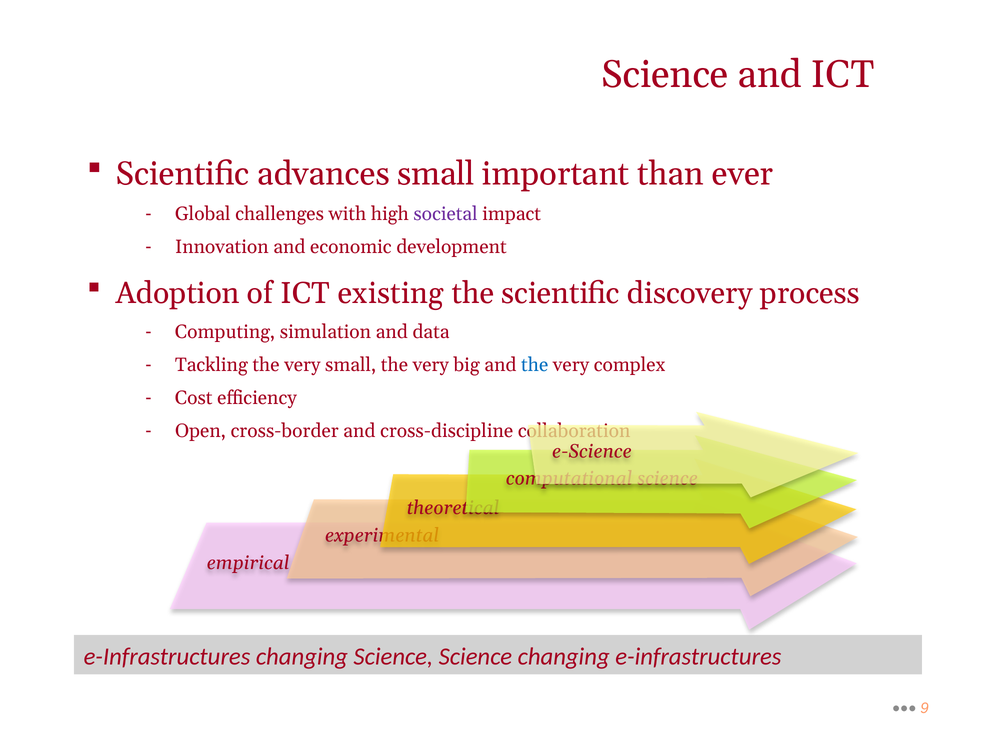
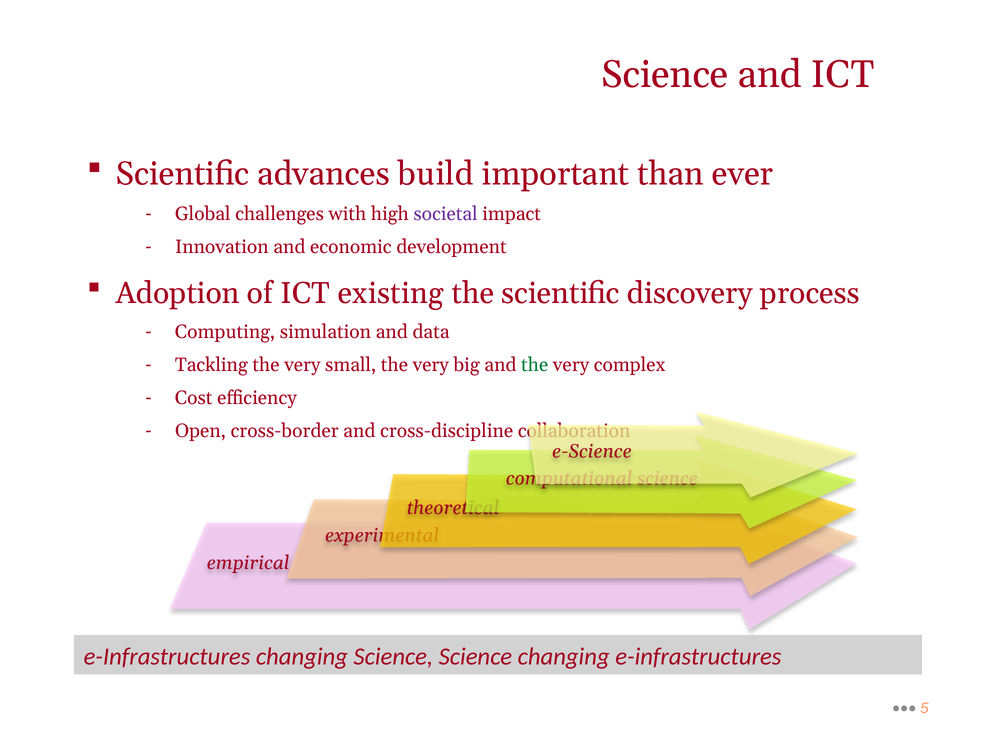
advances small: small -> build (436, 174)
the colour: blue -> green (535, 365)
9: 9 -> 5 (925, 708)
